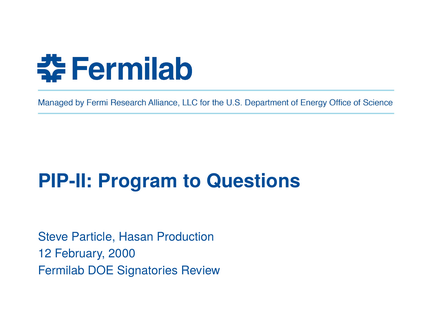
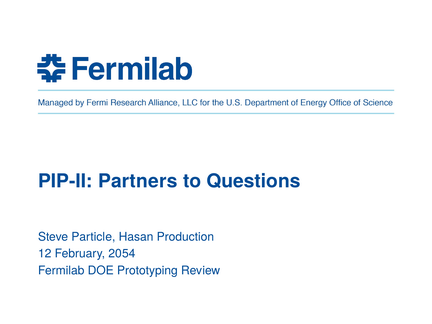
Program: Program -> Partners (138, 181)
2000: 2000 -> 2054 (122, 254)
Signatories: Signatories -> Prototyping (148, 270)
